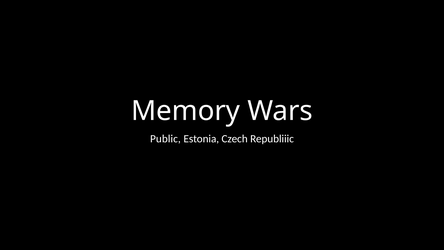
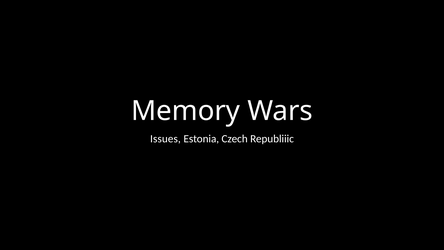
Public: Public -> Issues (165, 139)
